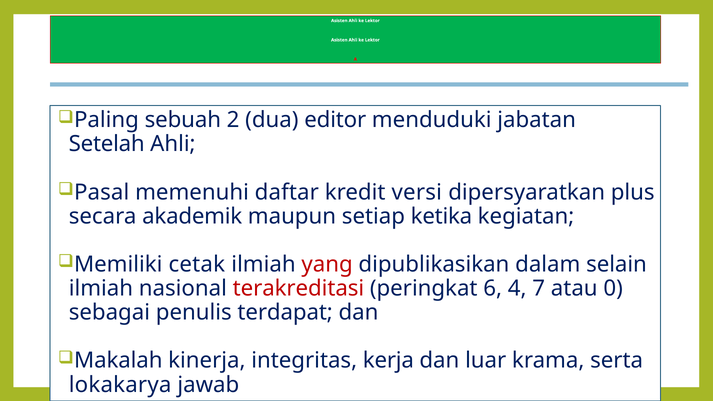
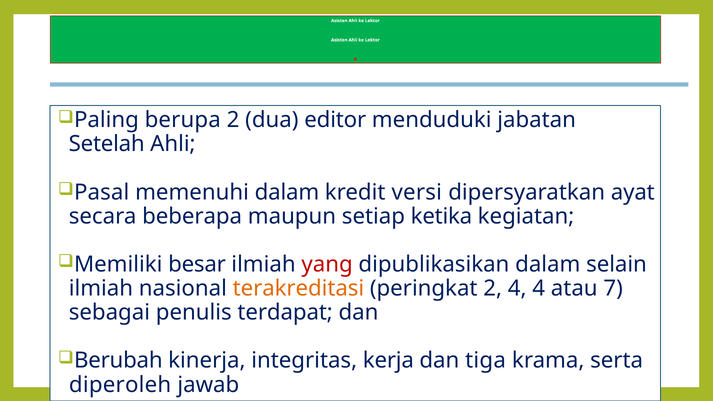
sebuah: sebuah -> berupa (183, 120)
memenuhi daftar: daftar -> dalam (287, 192)
plus: plus -> ayat (633, 192)
akademik: akademik -> beberapa (192, 216)
cetak: cetak -> besar (197, 264)
terakreditasi colour: red -> orange (298, 288)
peringkat 6: 6 -> 2 (493, 288)
4 7: 7 -> 4 (539, 288)
0: 0 -> 7 (613, 288)
Makalah: Makalah -> Berubah (118, 361)
luar: luar -> tiga (486, 361)
lokakarya: lokakarya -> diperoleh (120, 385)
